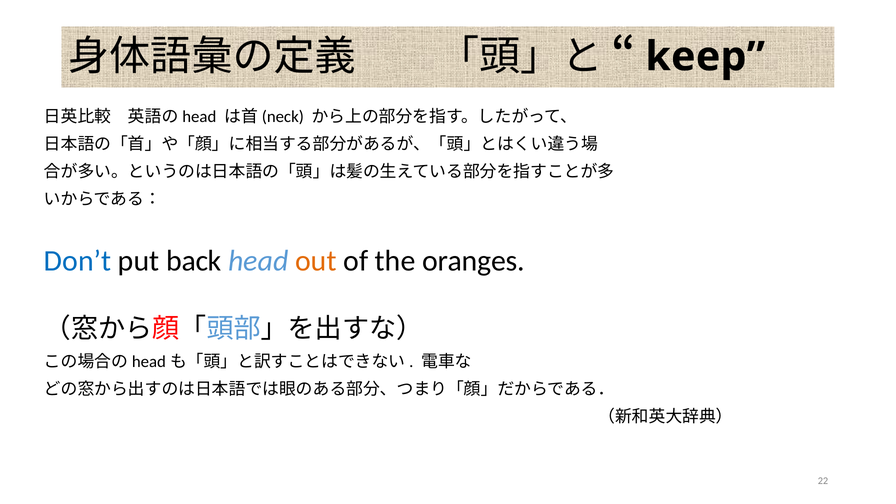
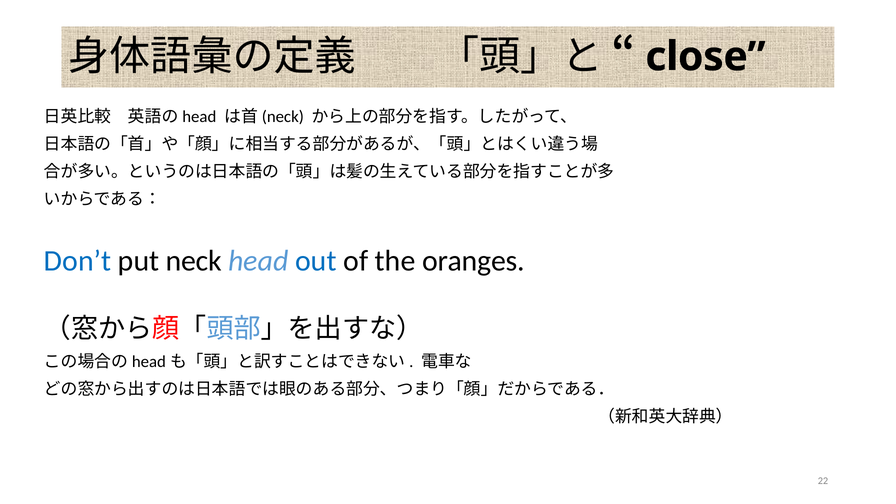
keep: keep -> close (706, 57)
back: back -> neck (194, 261)
out colour: orange -> blue (316, 261)
